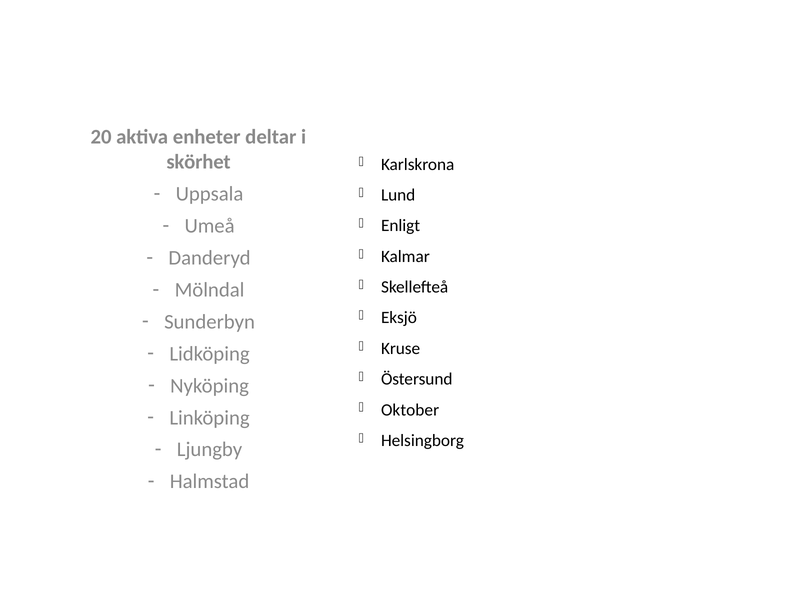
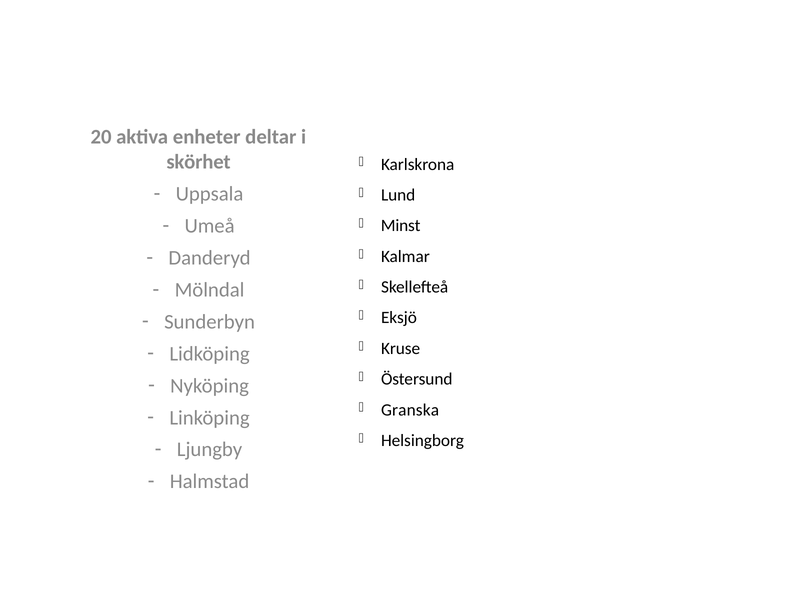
Enligt: Enligt -> Minst (401, 226)
Oktober: Oktober -> Granska (410, 410)
